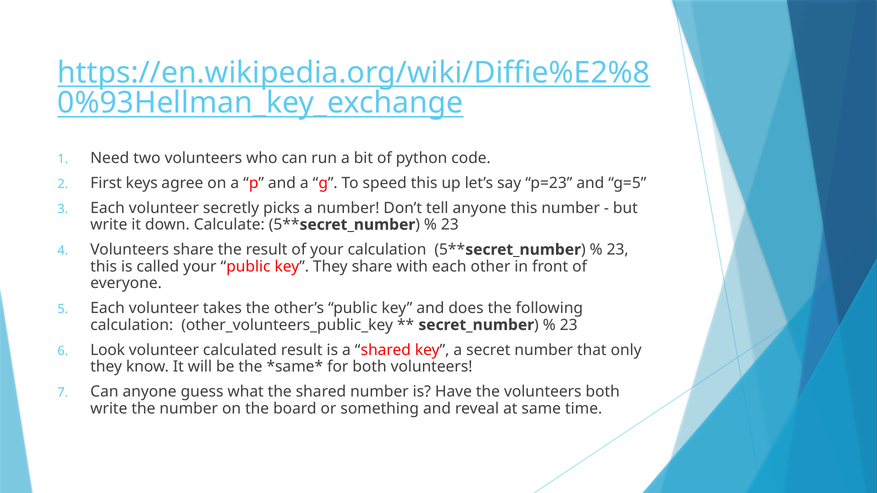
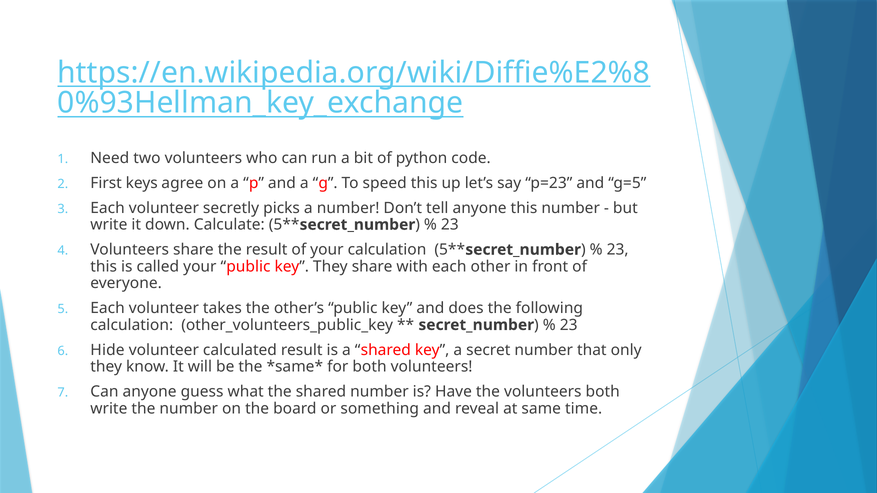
Look: Look -> Hide (107, 350)
